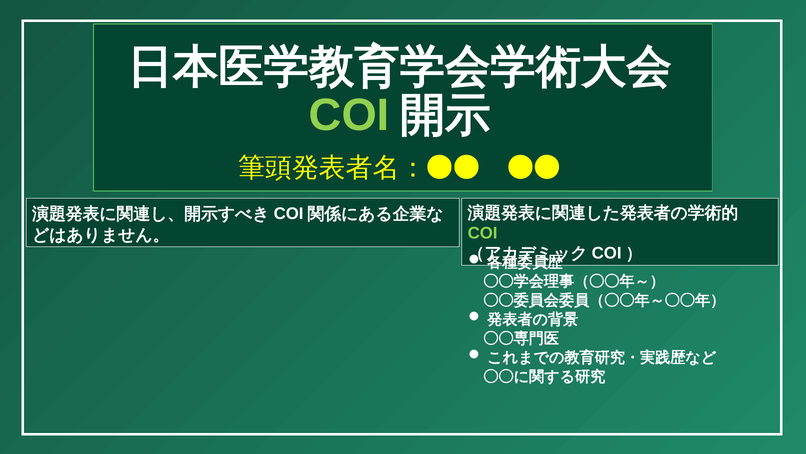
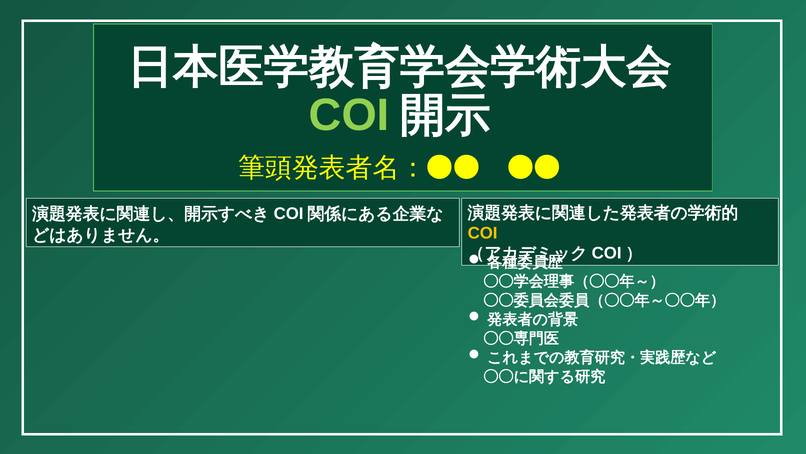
COI colour: light green -> yellow (483, 233)
